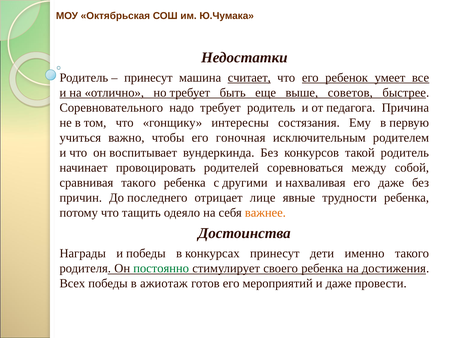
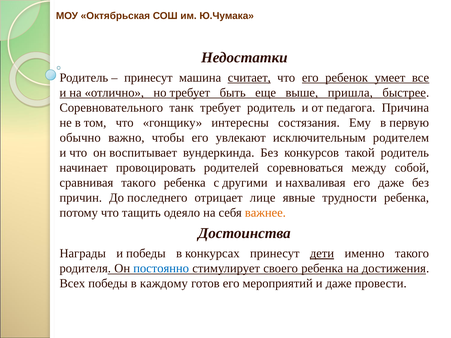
советов: советов -> пришла (350, 93)
надо: надо -> танк (181, 108)
учиться: учиться -> обычно (80, 138)
гоночная: гоночная -> увлекают (241, 138)
дети underline: none -> present (322, 254)
постоянно colour: green -> blue (161, 269)
ажиотаж: ажиотаж -> каждому (164, 284)
